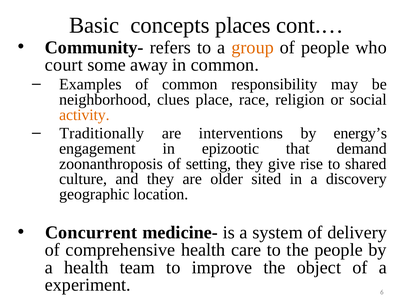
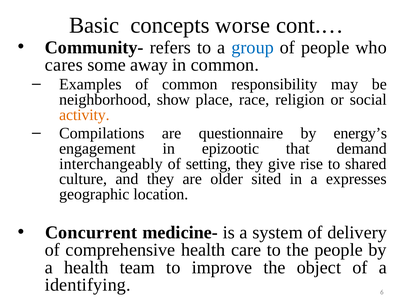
places: places -> worse (243, 25)
group colour: orange -> blue (253, 47)
court: court -> cares (64, 65)
clues: clues -> show (173, 100)
Traditionally: Traditionally -> Compilations (102, 133)
interventions: interventions -> questionnaire (241, 133)
zoonanthroposis: zoonanthroposis -> interchangeably (111, 164)
discovery: discovery -> expresses (356, 179)
experiment: experiment -> identifying (88, 285)
